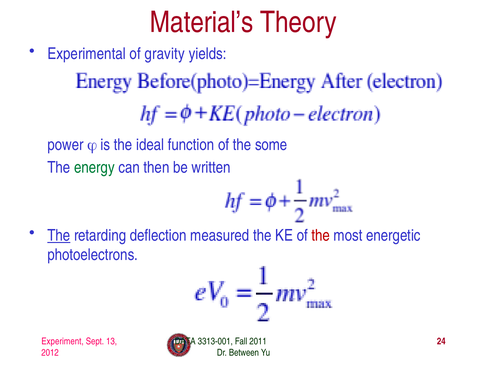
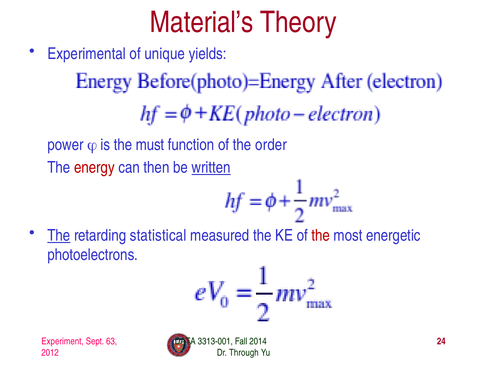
gravity: gravity -> unique (165, 54)
ideal: ideal -> must (150, 145)
some: some -> order (271, 145)
energy colour: green -> red (94, 168)
written underline: none -> present (211, 168)
deflection: deflection -> statistical (158, 236)
13: 13 -> 63 (112, 342)
2011: 2011 -> 2014 (258, 342)
Between: Between -> Through (244, 353)
